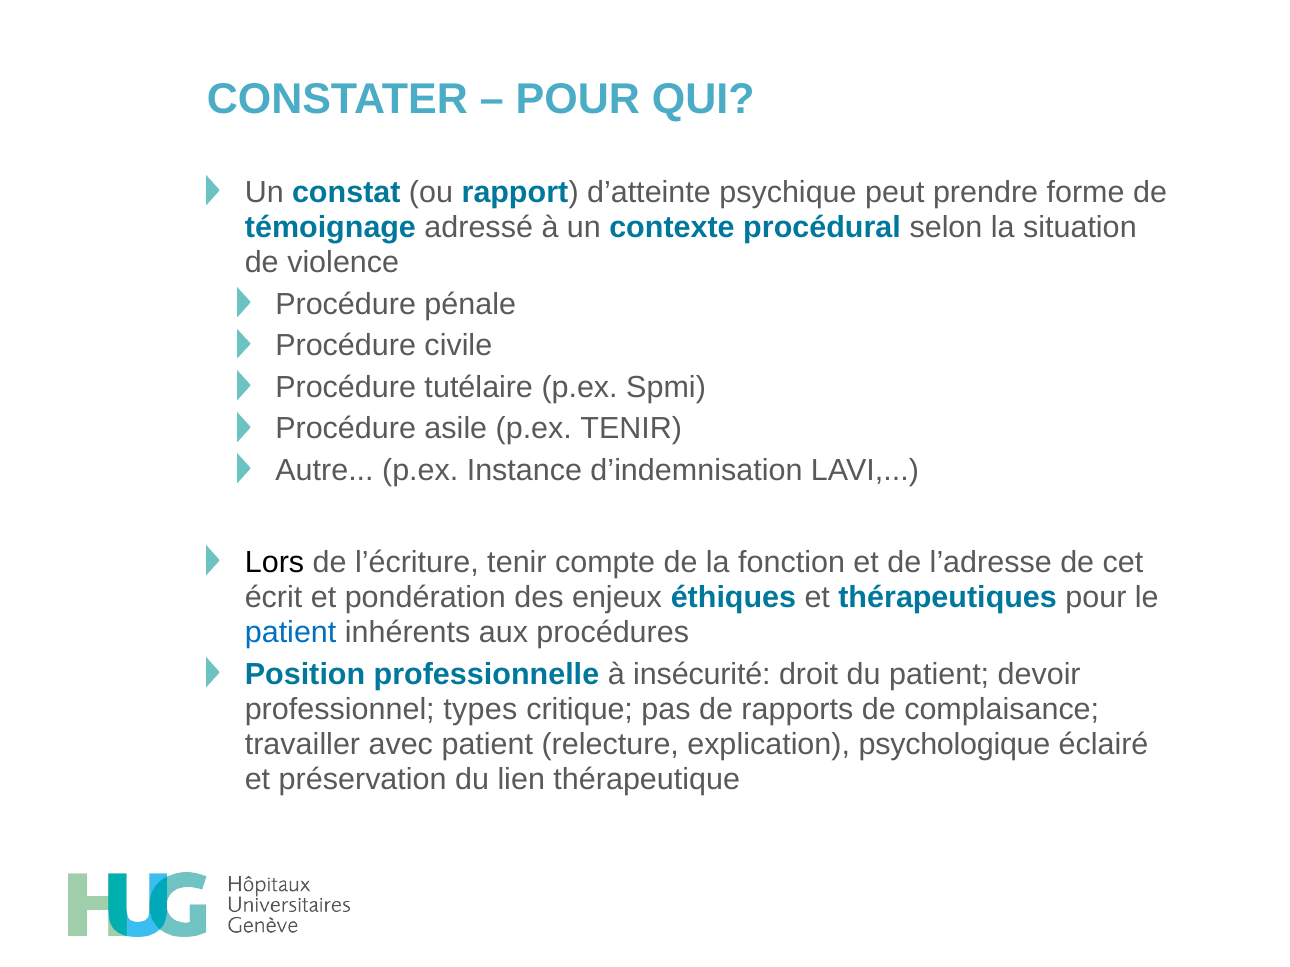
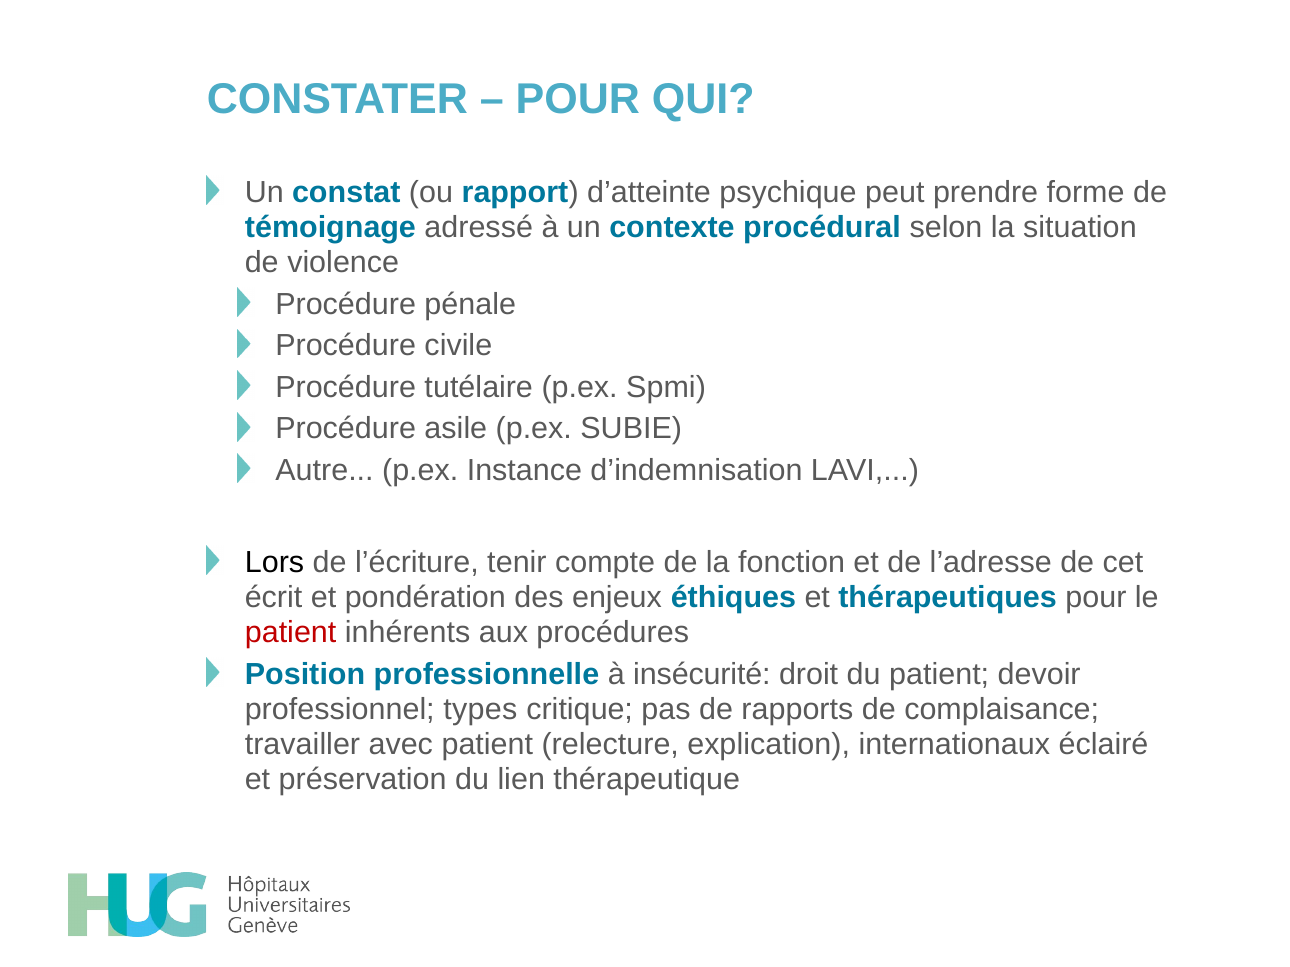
p.ex TENIR: TENIR -> SUBIE (631, 429)
patient colour: blue -> red (291, 633)
psychologique: psychologique -> internationaux (954, 745)
